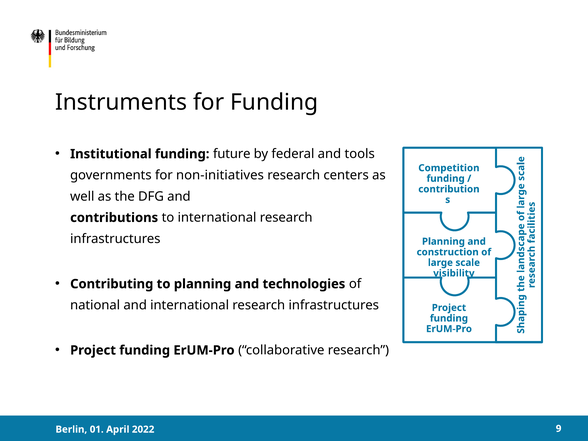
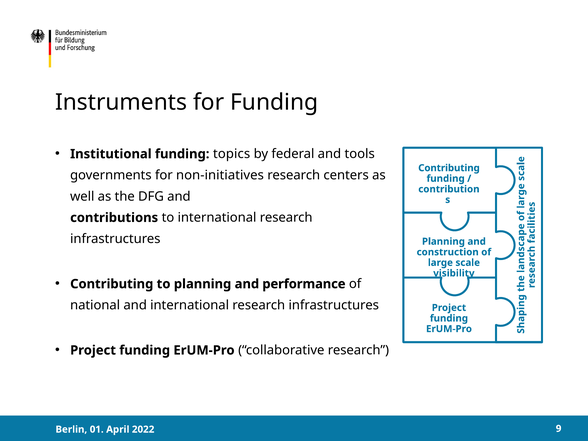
future: future -> topics (232, 154)
Competition: Competition -> Contributing (449, 168)
technologies: technologies -> performance (304, 284)
